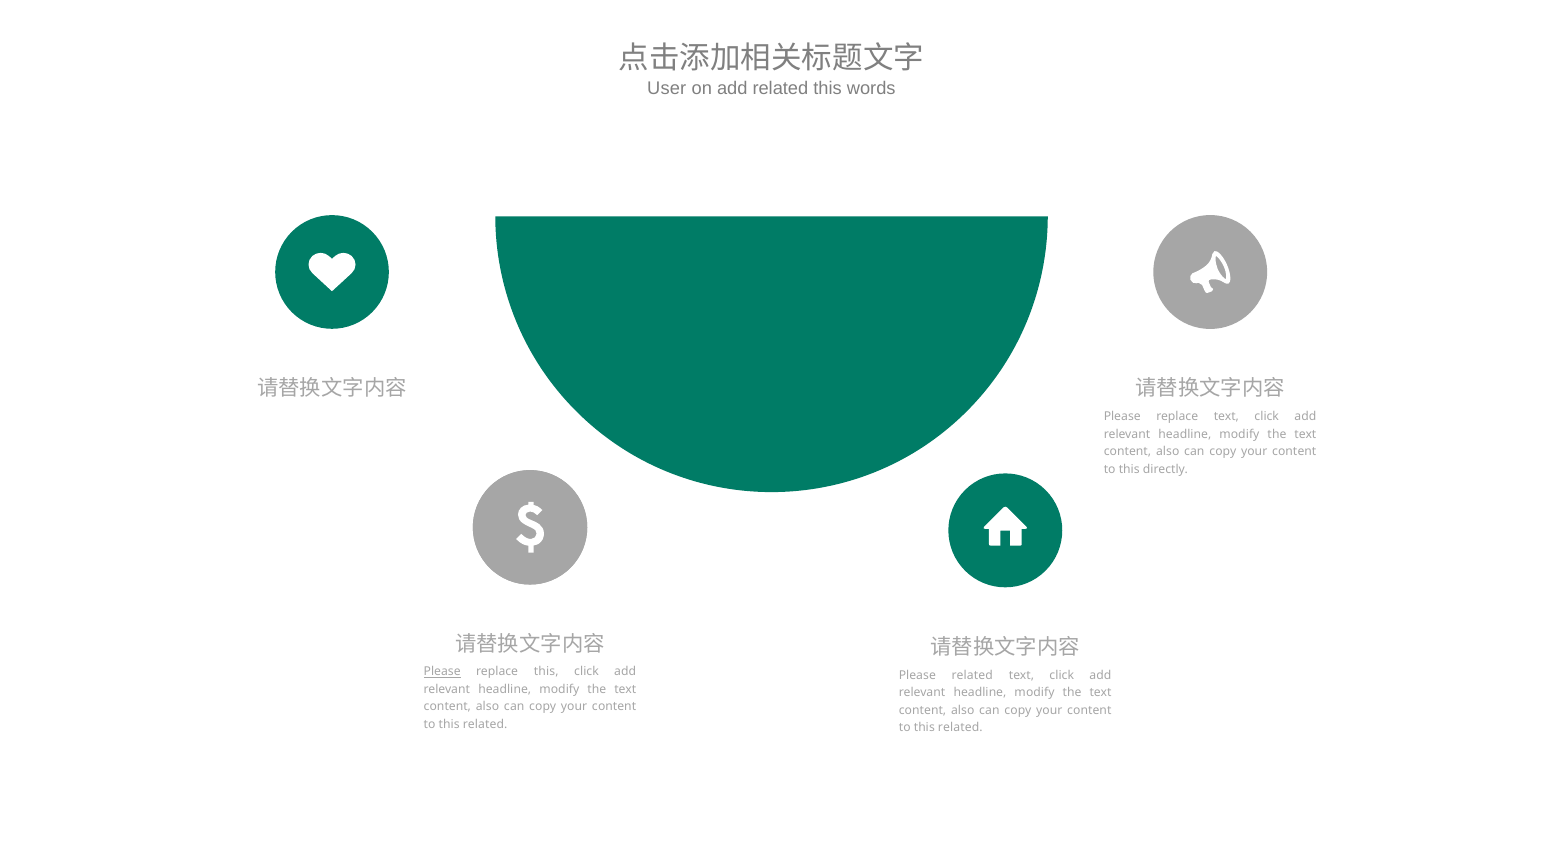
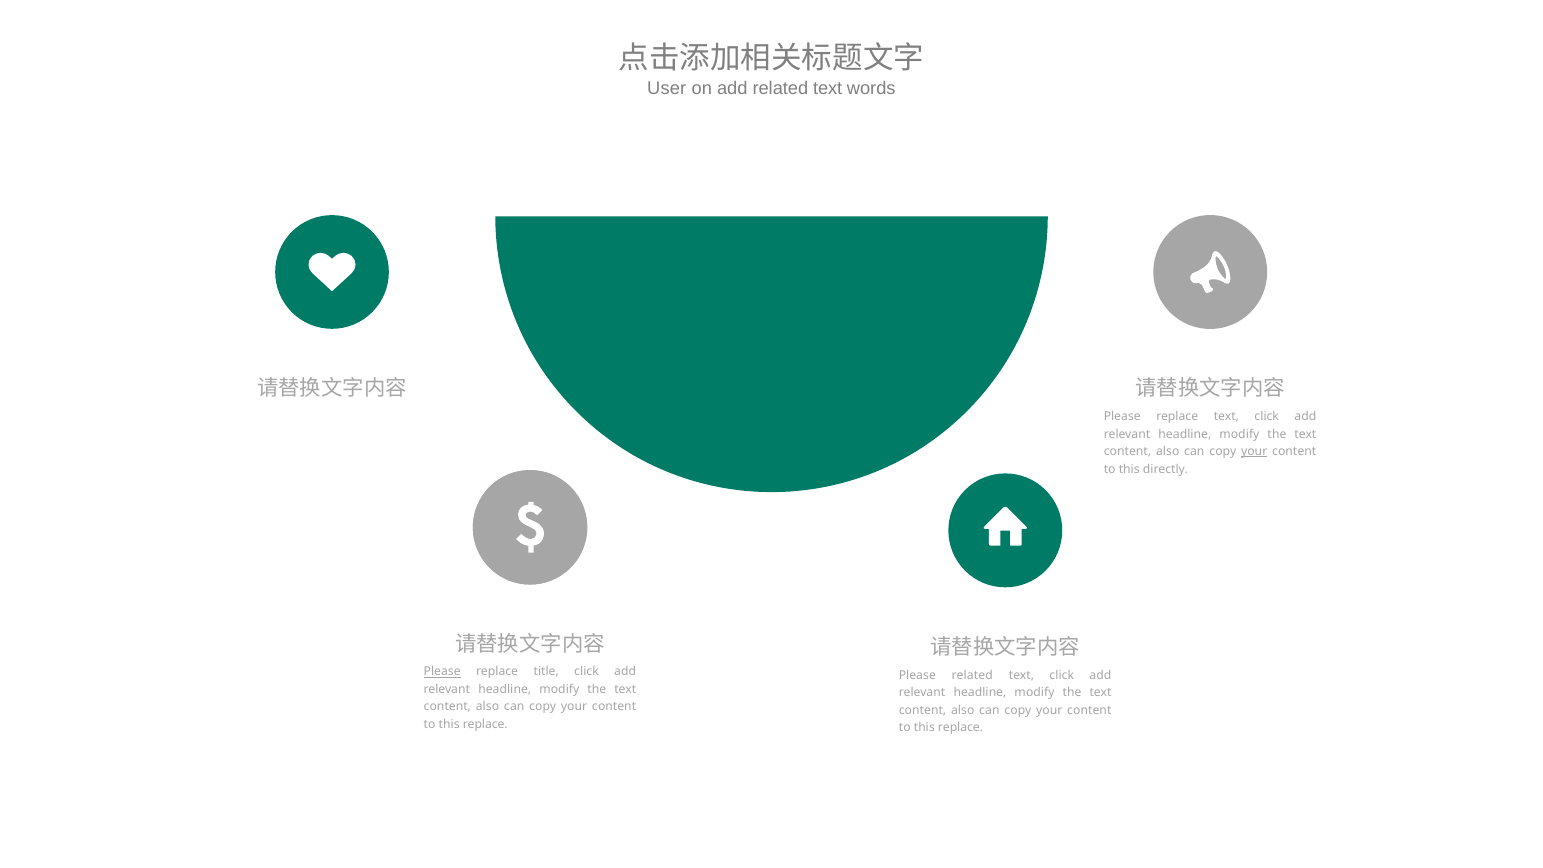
add related this: this -> text (828, 88)
your underline: none -> present (1254, 452)
replace this: this -> title (546, 672)
related: related -> replace (485, 724)
related: related -> replace (960, 727)
